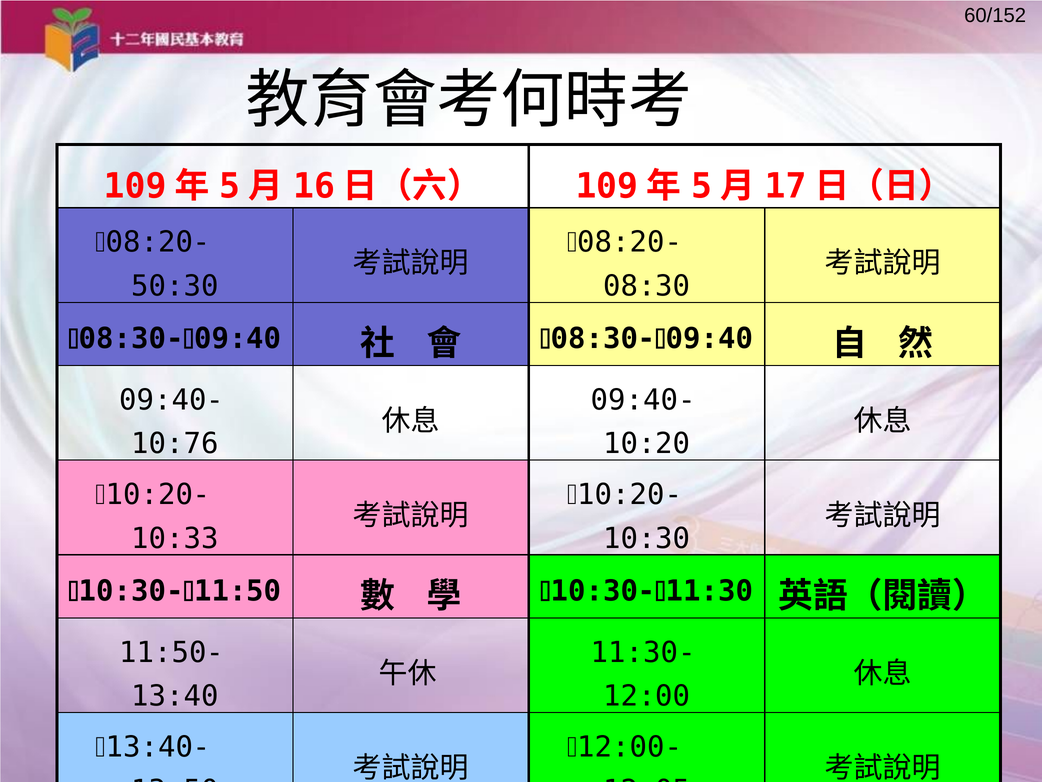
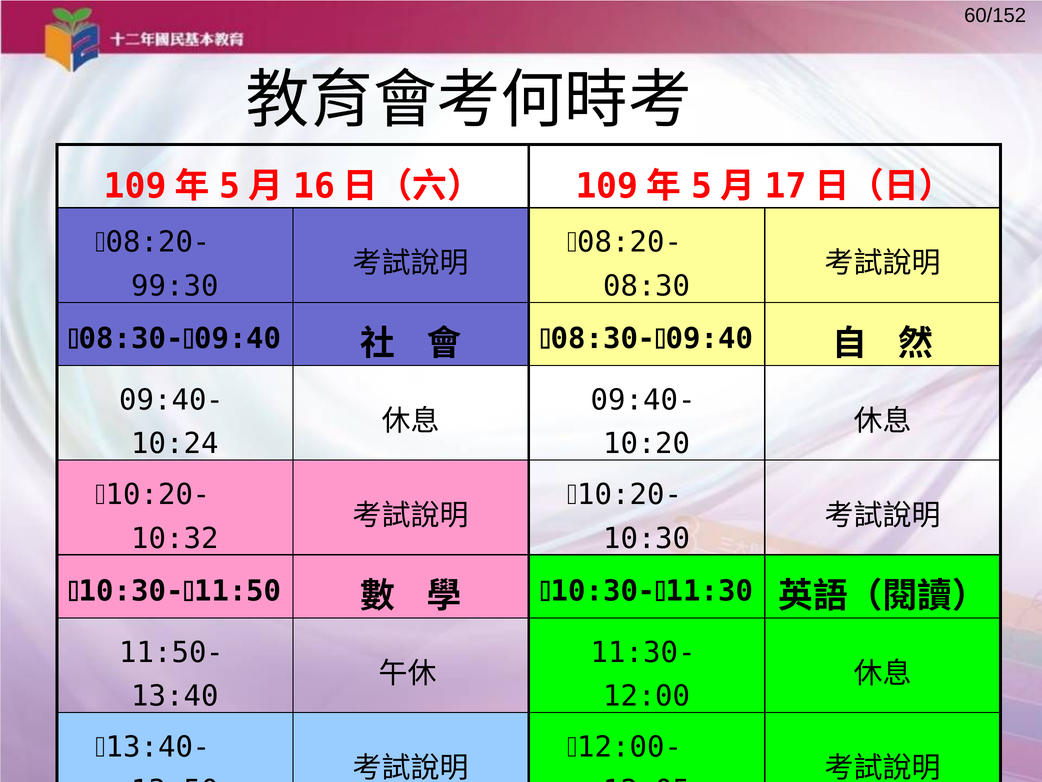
50:30: 50:30 -> 99:30 (175, 286)
10:76: 10:76 -> 10:24 (175, 443)
10:33: 10:33 -> 10:32 (175, 538)
